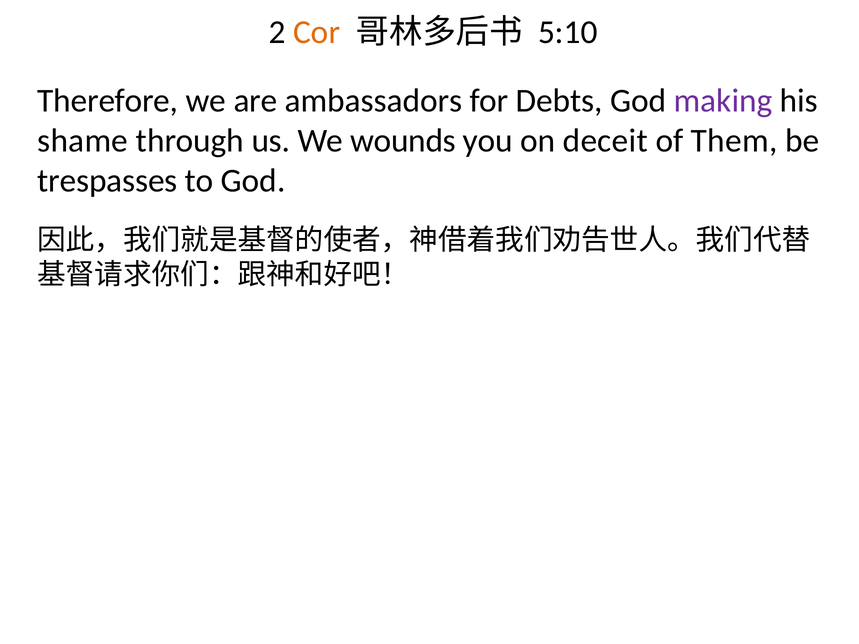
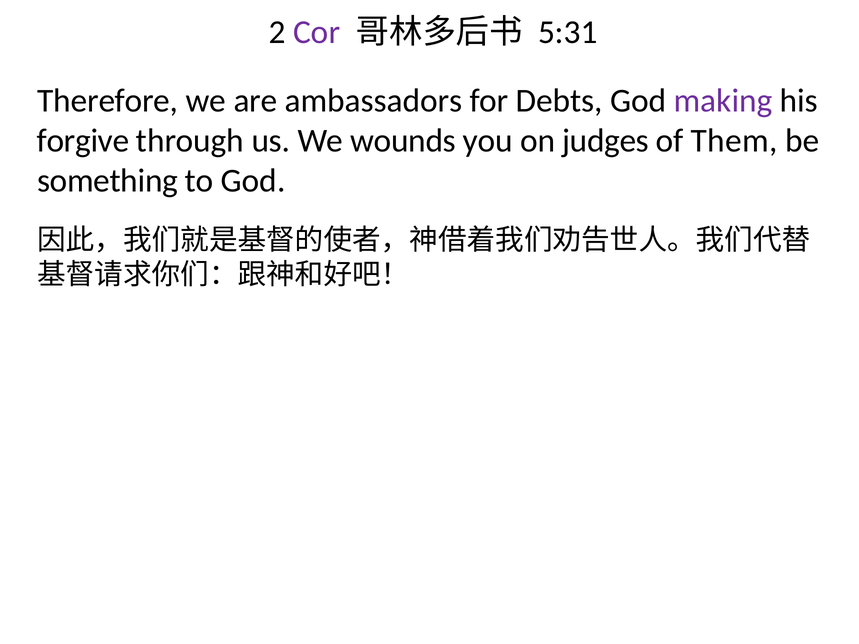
Cor colour: orange -> purple (317, 32)
5:10: 5:10 -> 5:31 (568, 32)
shame: shame -> forgive (83, 141)
deceit: deceit -> judges (606, 141)
trespasses: trespasses -> something (107, 181)
